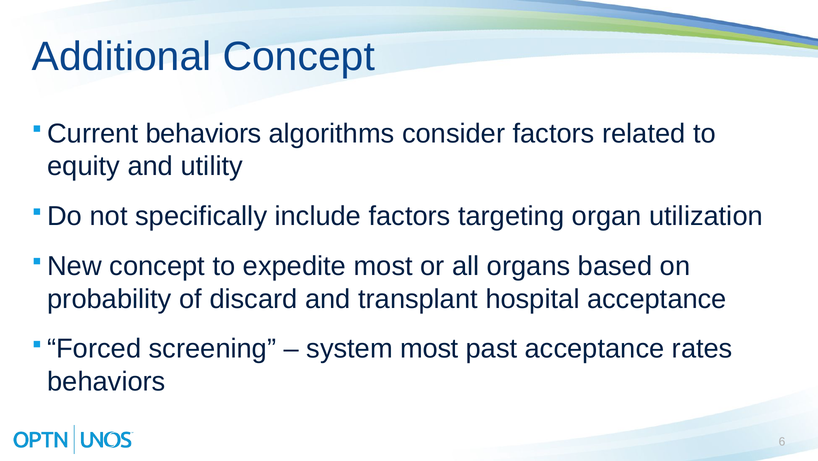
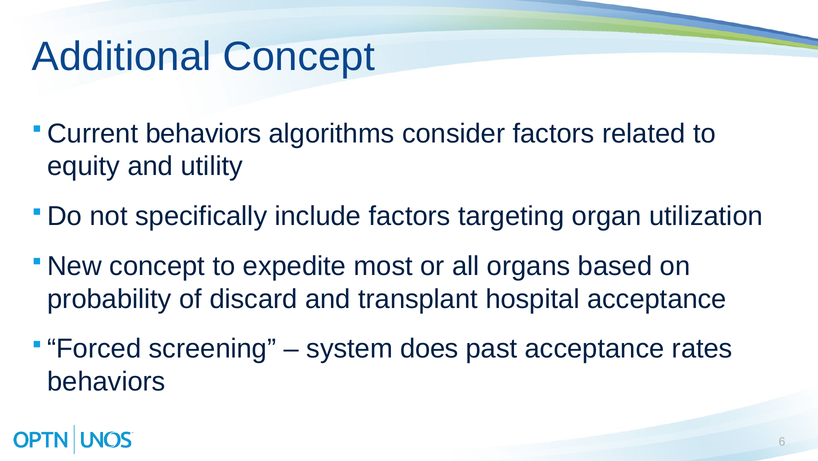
system most: most -> does (429, 348)
